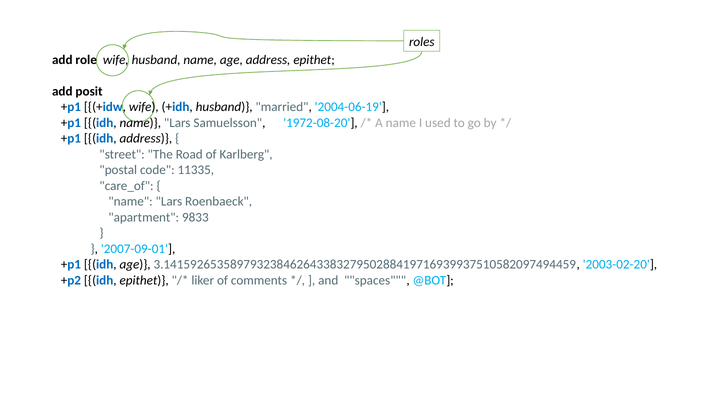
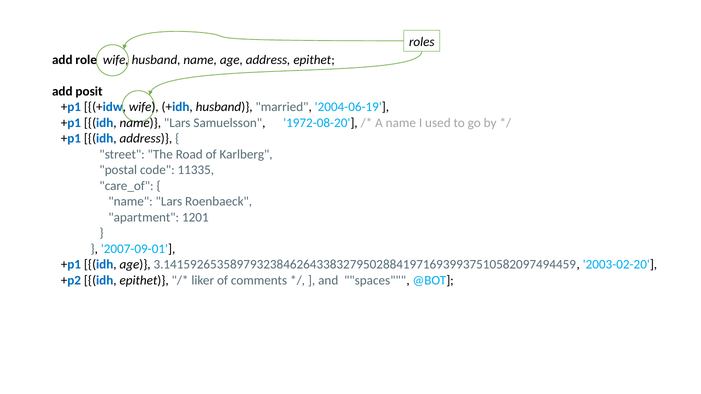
9833: 9833 -> 1201 (195, 217)
